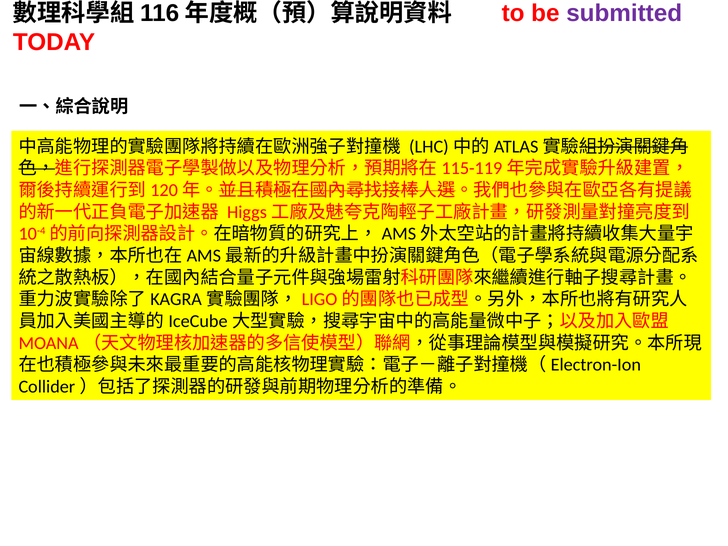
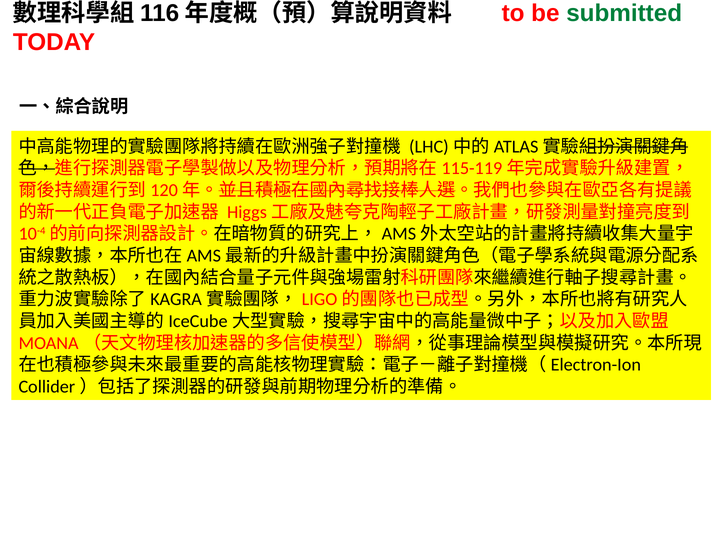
submitted colour: purple -> green (624, 13)
